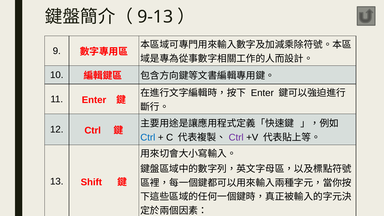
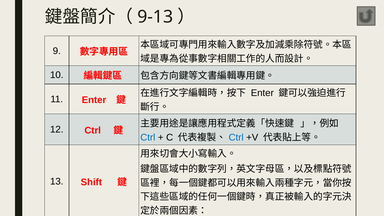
Ctrl colour: purple -> blue (236, 137)
